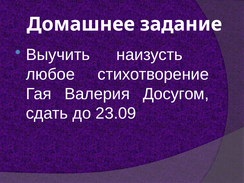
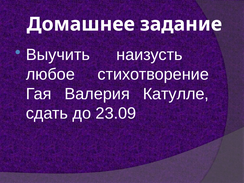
Досугом: Досугом -> Катулле (176, 94)
